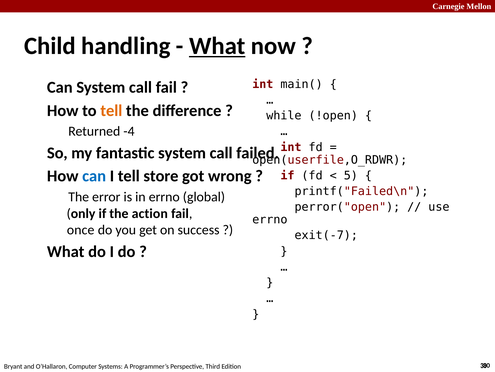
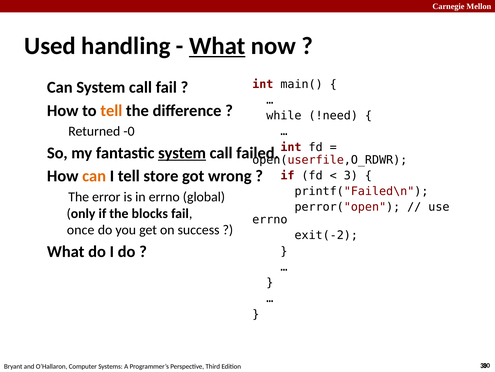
Child: Child -> Used (50, 46)
!open: !open -> !need (333, 115)
-4: -4 -> -0 (129, 131)
system underline: none -> present (182, 153)
can colour: blue -> orange (94, 176)
5: 5 -> 3 (351, 175)
action: action -> blocks (150, 213)
exit(-7: exit(-7 -> exit(-2 (326, 235)
